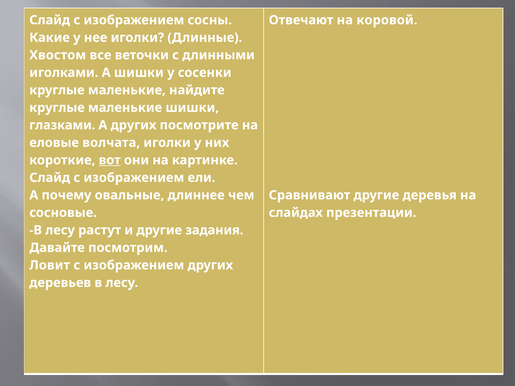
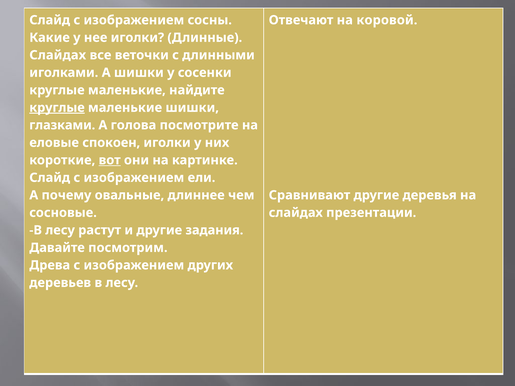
Хвостом: Хвостом -> Слайдах (58, 55)
круглые underline: none -> present (57, 108)
А других: других -> голова (133, 125)
волчата: волчата -> спокоен (111, 143)
Ловит: Ловит -> Древа (50, 265)
